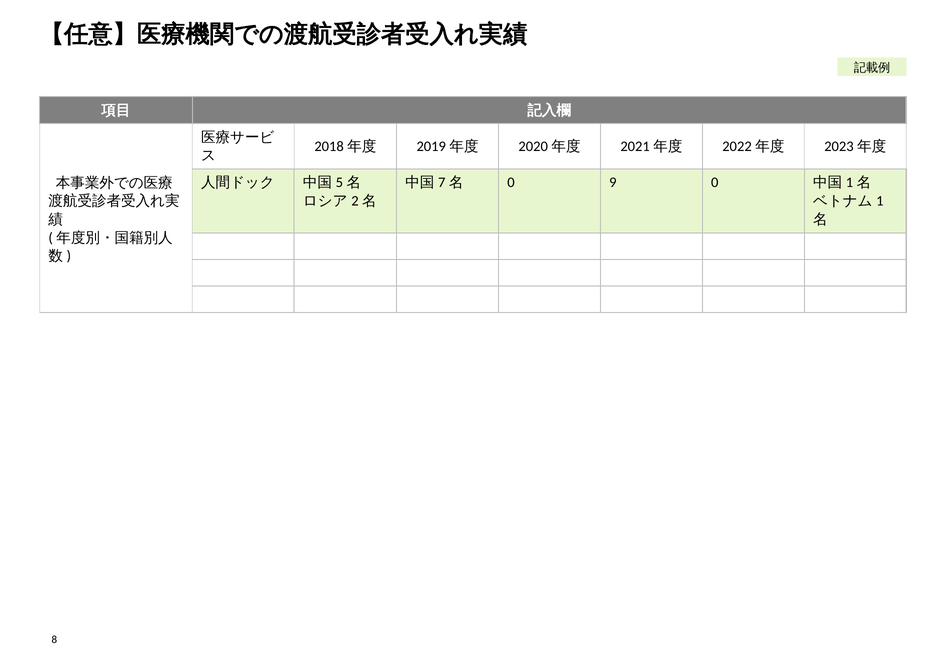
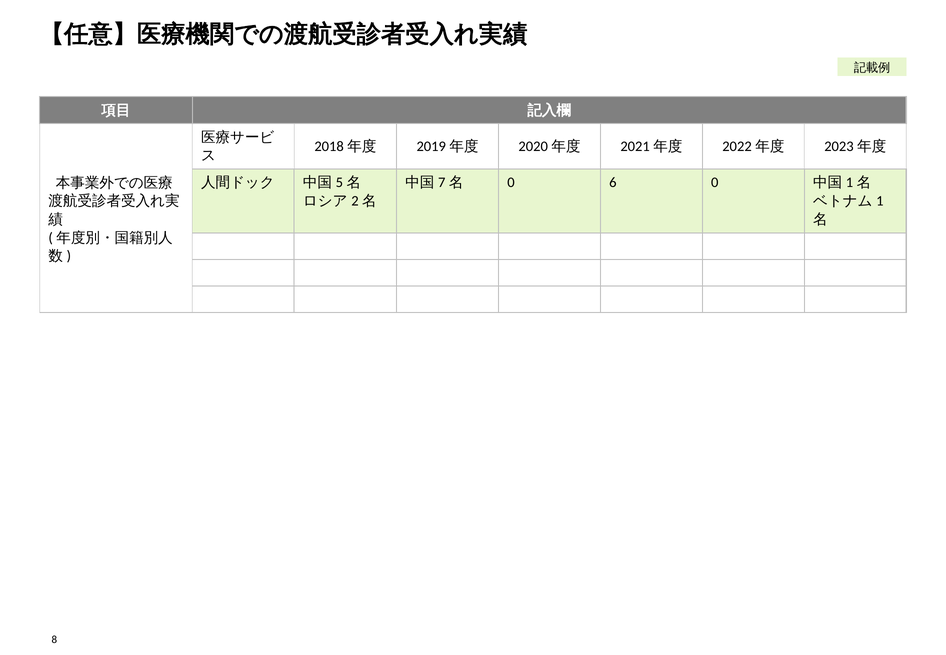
9: 9 -> 6 (613, 182)
